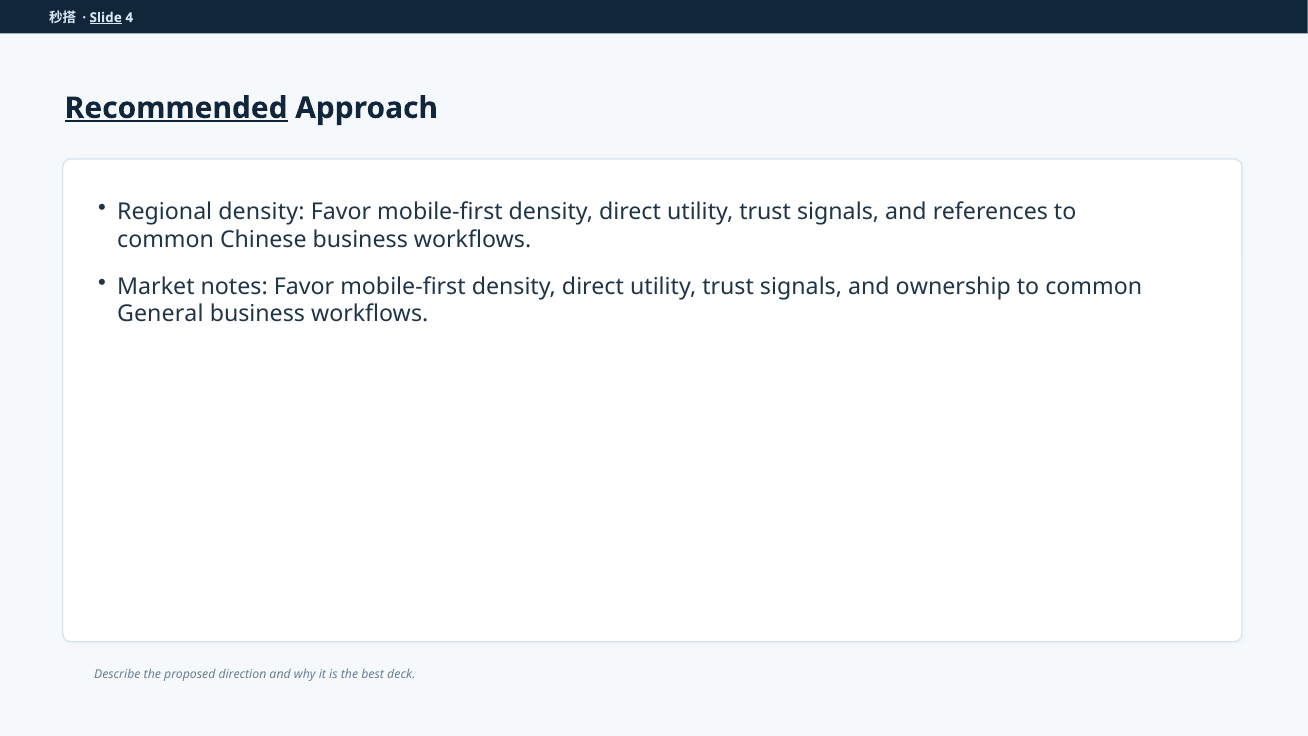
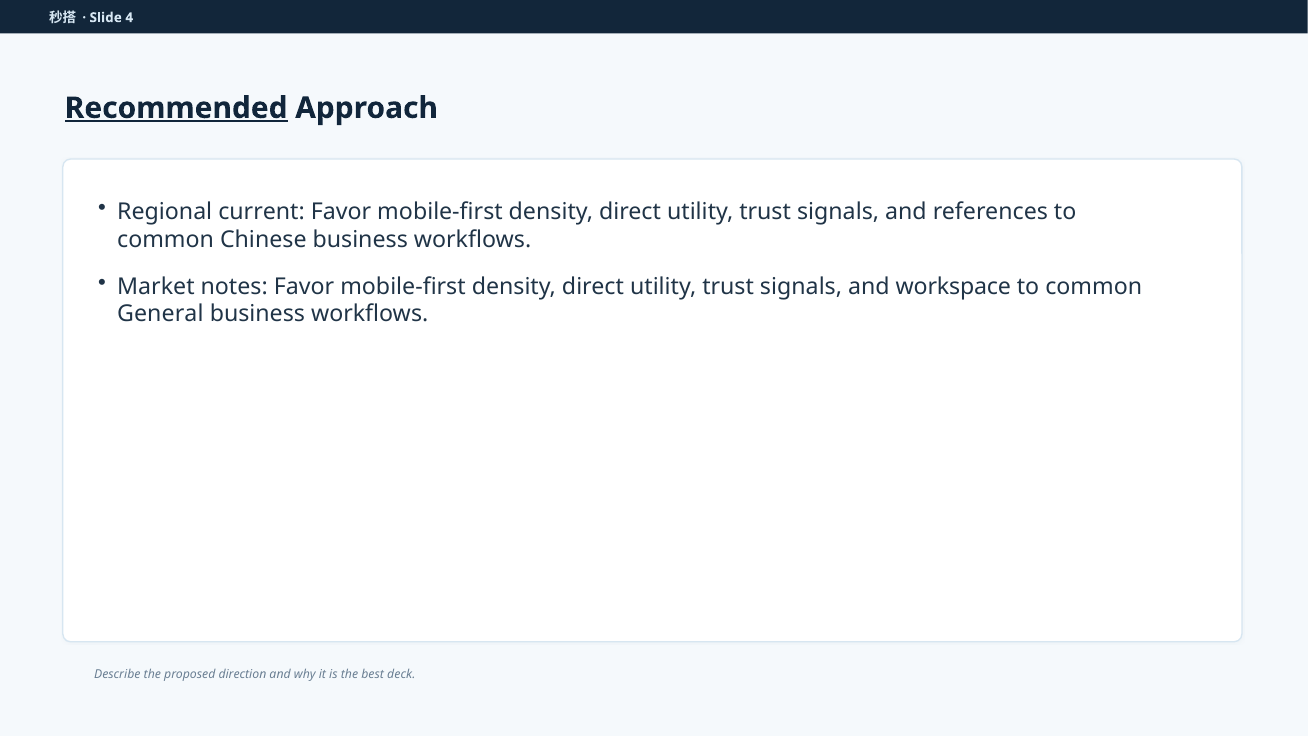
Slide underline: present -> none (106, 18)
Regional density: density -> current (262, 212)
ownership: ownership -> workspace (953, 286)
